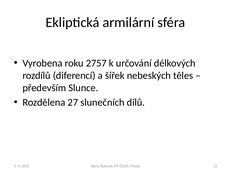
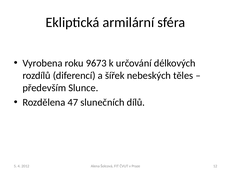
2757: 2757 -> 9673 (96, 63)
27: 27 -> 47 (73, 102)
